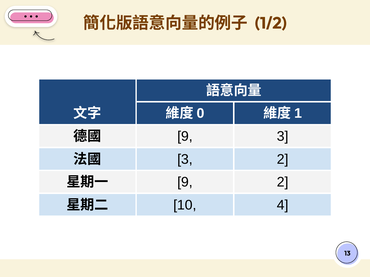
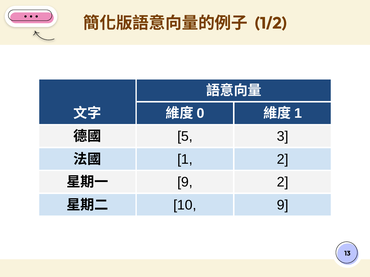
9: 9 -> 5 (185, 137)
3: 3 -> 1 (185, 159)
10 4: 4 -> 9 (283, 205)
